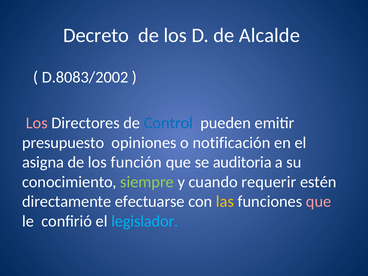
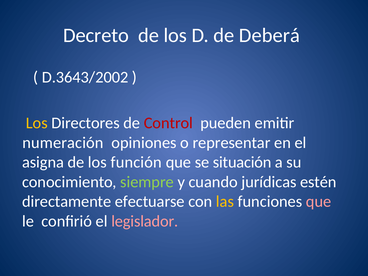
Alcalde: Alcalde -> Deberá (269, 35)
D.8083/2002: D.8083/2002 -> D.3643/2002 (85, 77)
Los colour: pink -> yellow (37, 123)
Control colour: blue -> red (168, 123)
presupuesto: presupuesto -> numeración (63, 143)
notificación: notificación -> representar (232, 143)
auditoria: auditoria -> situación (242, 162)
requerir: requerir -> jurídicas (269, 182)
legislador colour: light blue -> pink (145, 221)
